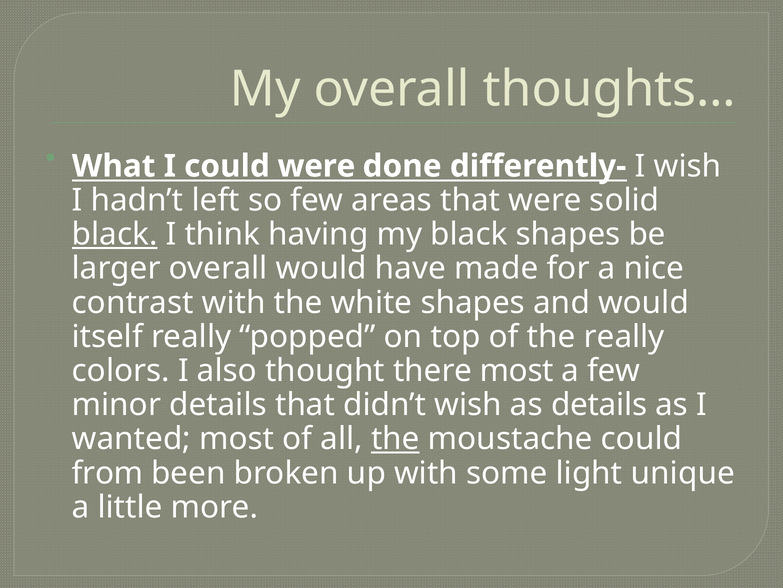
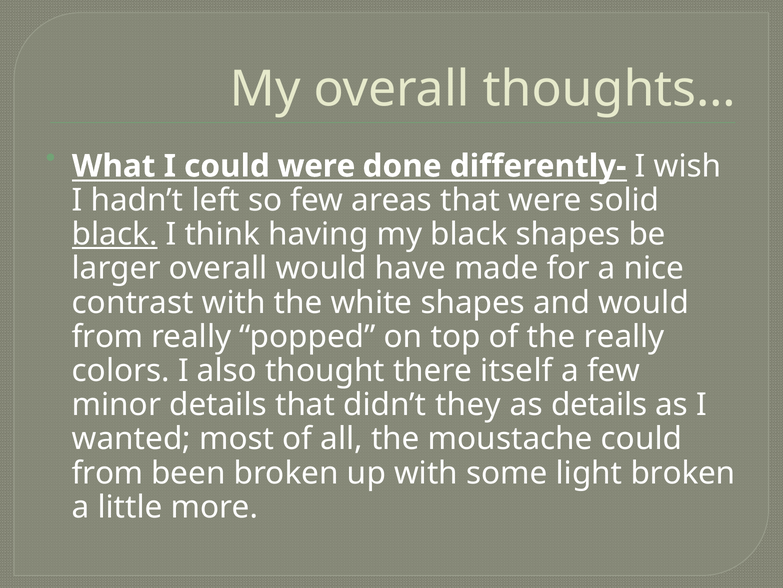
itself: itself -> from (108, 336)
there most: most -> itself (516, 370)
didn’t wish: wish -> they (468, 404)
the underline: present -> none (395, 438)
light unique: unique -> broken (683, 473)
